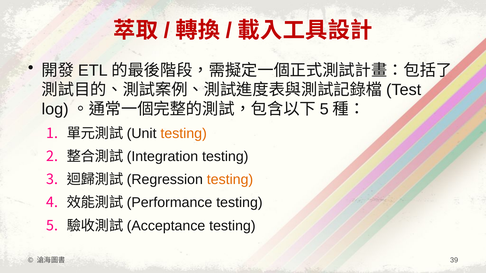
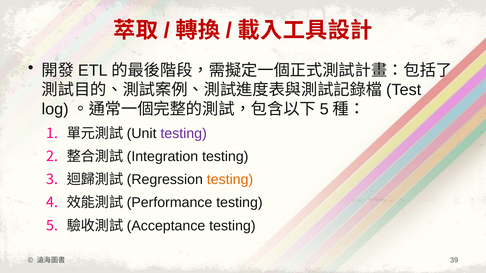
testing colour: orange -> purple (184, 134)
